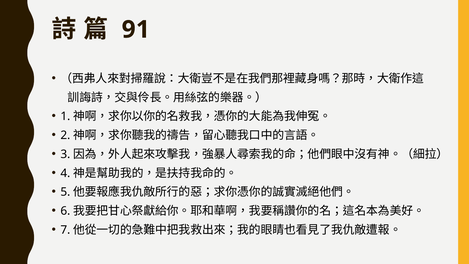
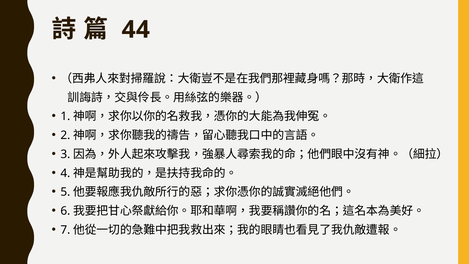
91: 91 -> 44 (136, 30)
